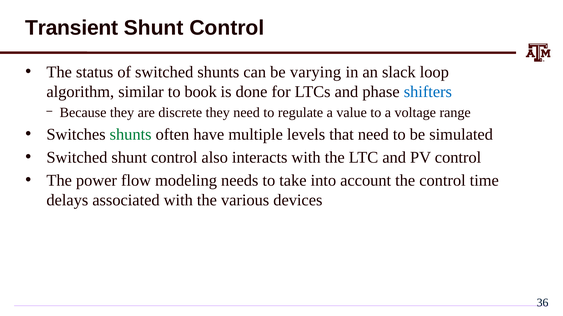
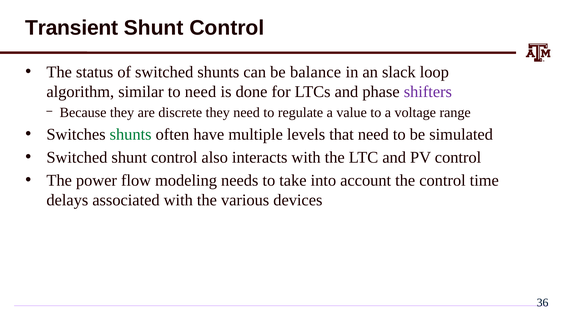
varying: varying -> balance (316, 72)
to book: book -> need (200, 92)
shifters colour: blue -> purple (428, 92)
